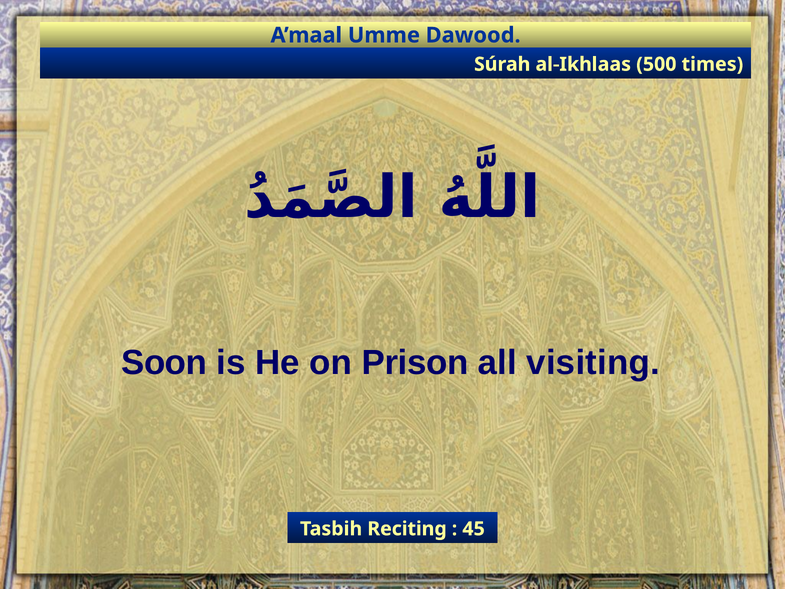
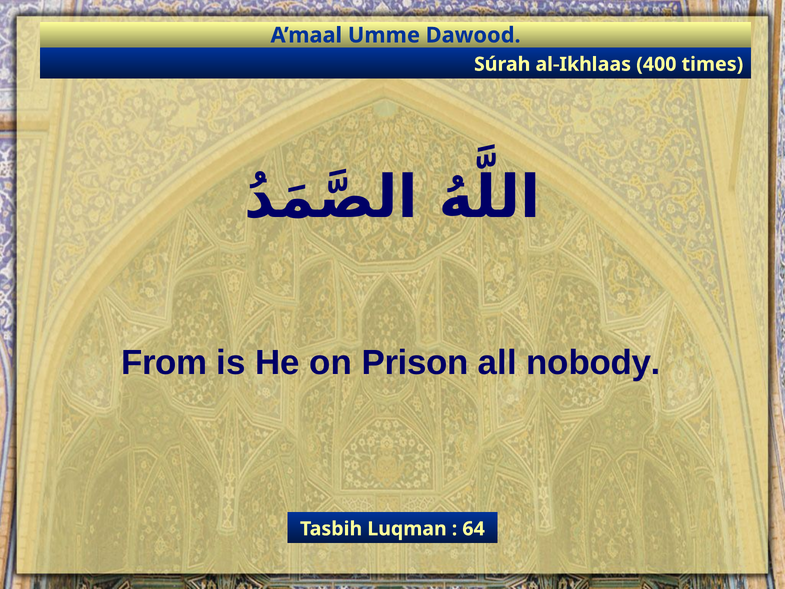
500: 500 -> 400 (656, 64)
Soon: Soon -> From (164, 363)
visiting: visiting -> nobody (593, 363)
Reciting: Reciting -> Luqman (407, 529)
45: 45 -> 64 (474, 529)
